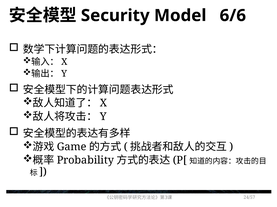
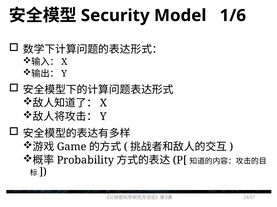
6/6: 6/6 -> 1/6 (233, 16)
